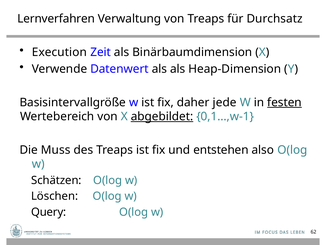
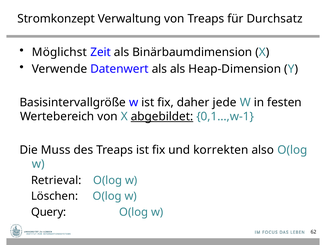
Lernverfahren: Lernverfahren -> Stromkonzept (56, 19)
Execution: Execution -> Möglichst (59, 52)
festen underline: present -> none (284, 102)
entstehen: entstehen -> korrekten (221, 150)
Schätzen: Schätzen -> Retrieval (56, 180)
